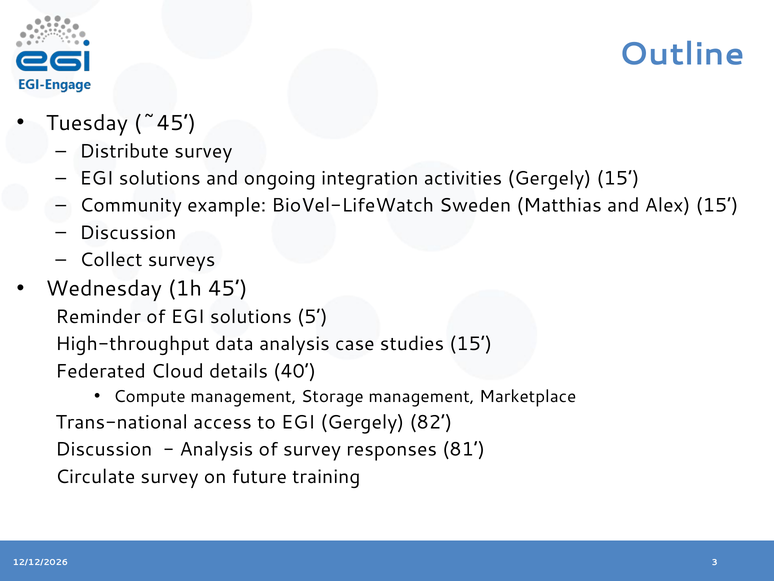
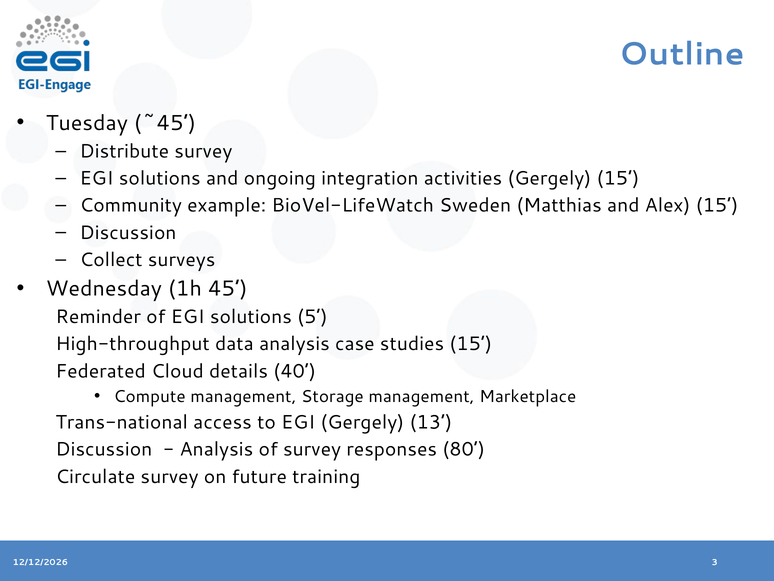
82: 82 -> 13 (431, 422)
81: 81 -> 80 (464, 449)
